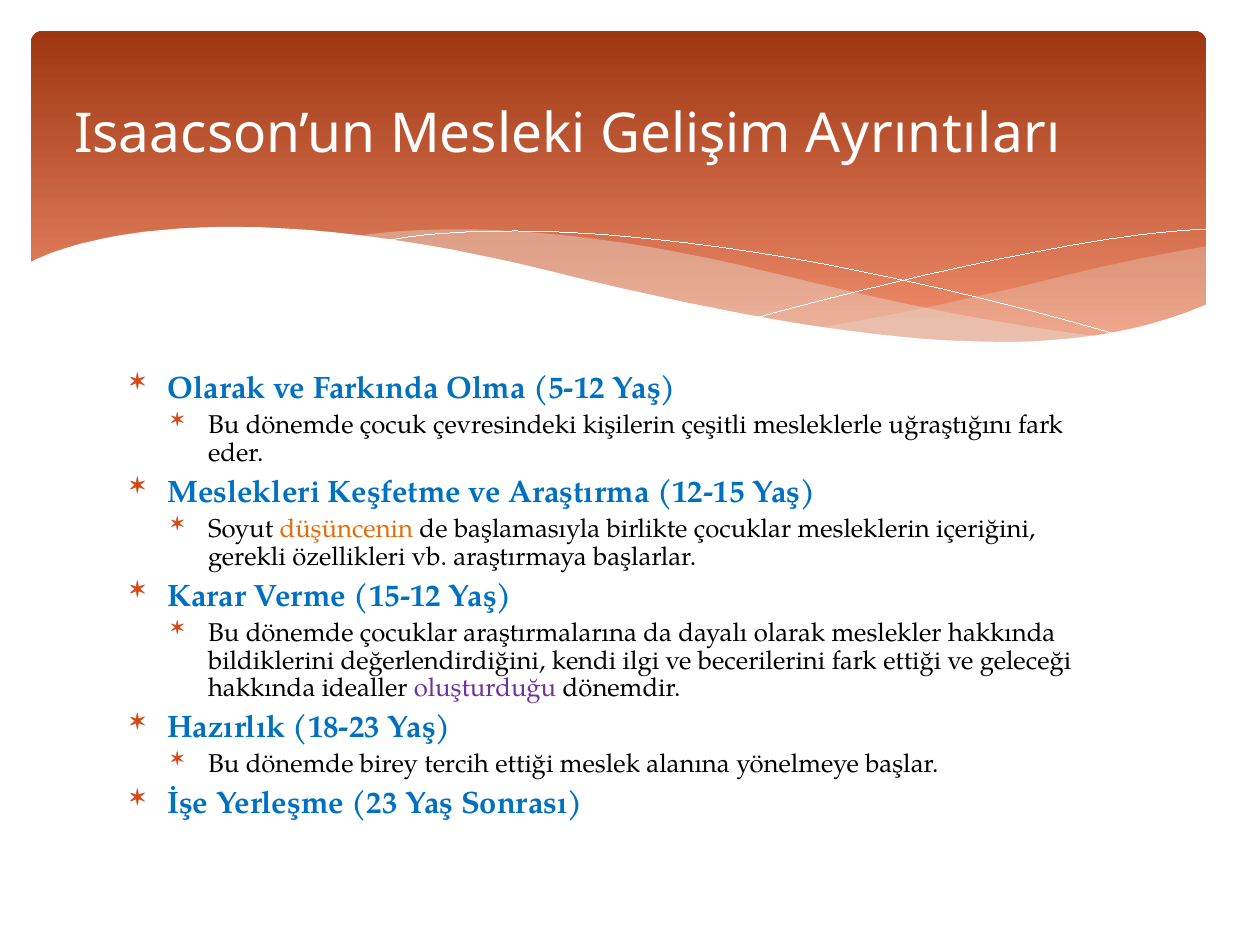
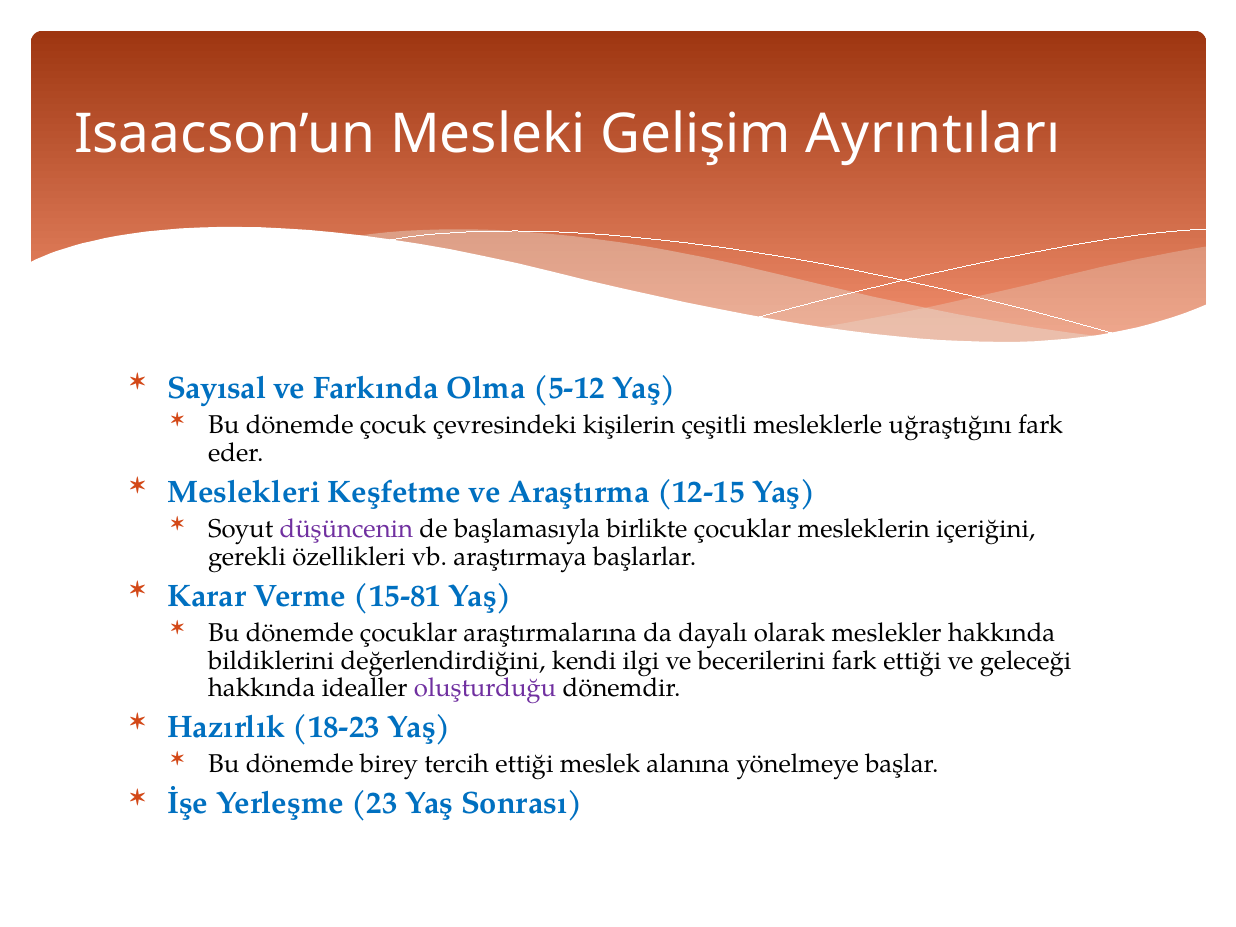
Olarak: Olarak -> Sayısal (217, 389)
düşüncenin colour: orange -> purple (346, 529)
15-12: 15-12 -> 15-81 (398, 596)
